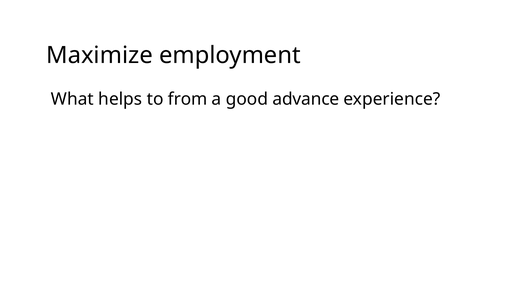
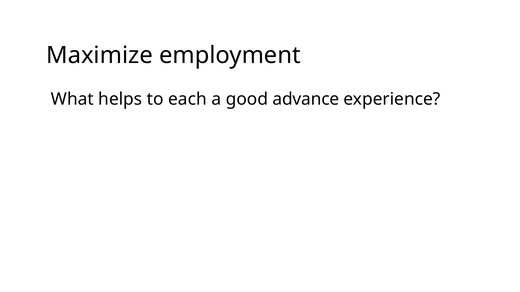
from: from -> each (187, 99)
